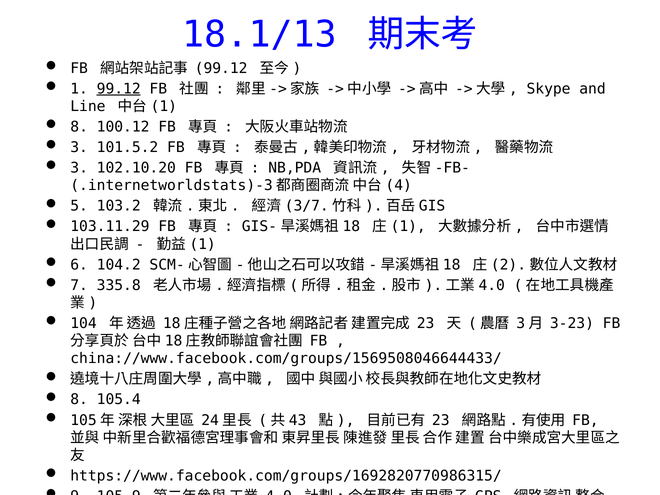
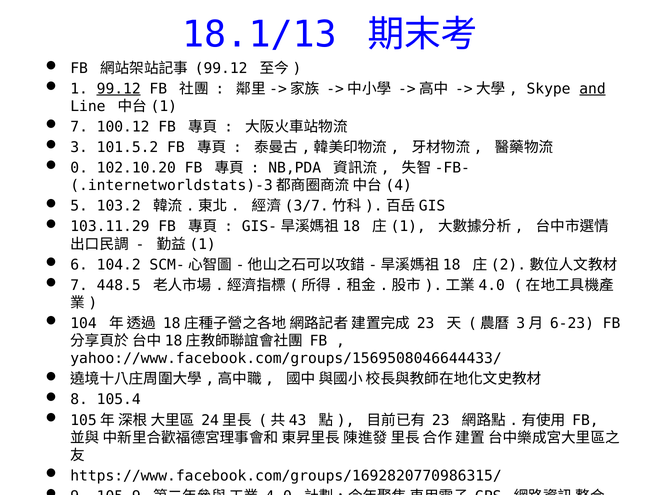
and underline: none -> present (593, 89)
8: 8 -> 7 (79, 127)
3: 3 -> 0 (79, 168)
335.8: 335.8 -> 448.5 (119, 285)
3-23: 3-23 -> 6-23 (572, 323)
china://www.facebook.com/groups/1569508046644433/: china://www.facebook.com/groups/1569508046644433/ -> yahoo://www.facebook.com/groups/1569508046644433/ (286, 359)
